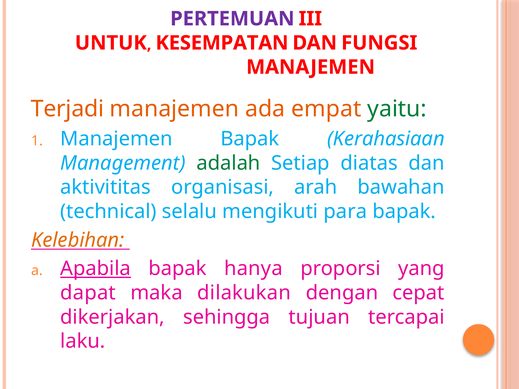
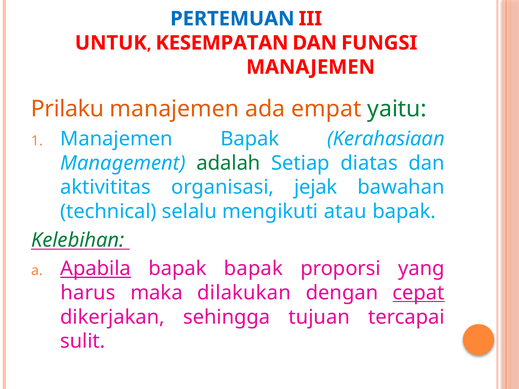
PERTEMUAN colour: purple -> blue (232, 19)
Terjadi: Terjadi -> Prilaku (67, 109)
arah: arah -> jejak (316, 187)
para: para -> atau (345, 212)
Kelebihan colour: orange -> green (78, 240)
bapak hanya: hanya -> bapak (253, 269)
dapat: dapat -> harus (88, 293)
cepat underline: none -> present (419, 293)
laku: laku -> sulit (83, 341)
